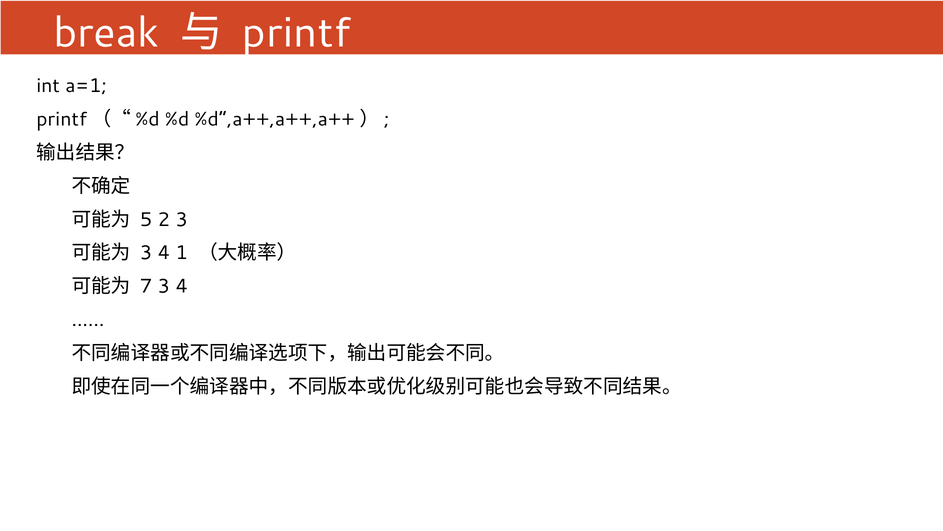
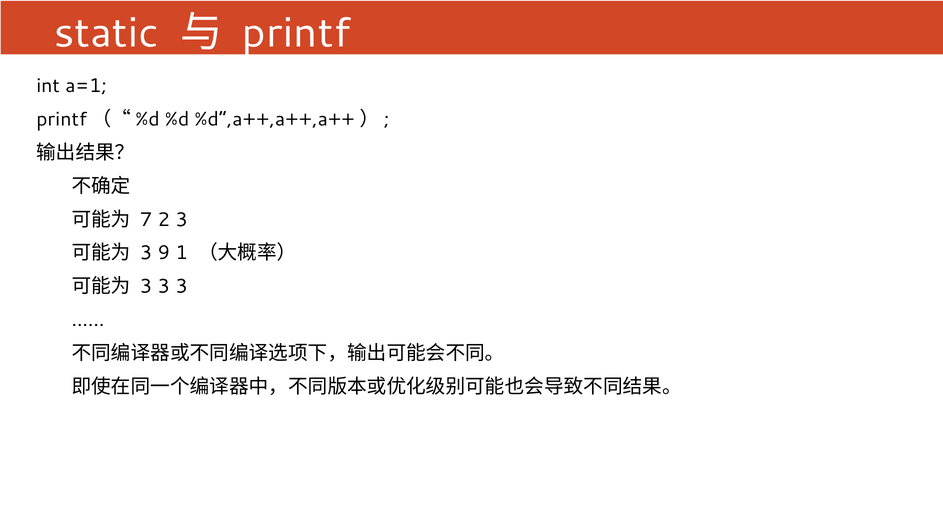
break: break -> static (106, 33)
5: 5 -> 7 (146, 219)
4: 4 -> 9 (164, 253)
7: 7 -> 3 (146, 286)
4: 4 -> 3 (182, 286)
